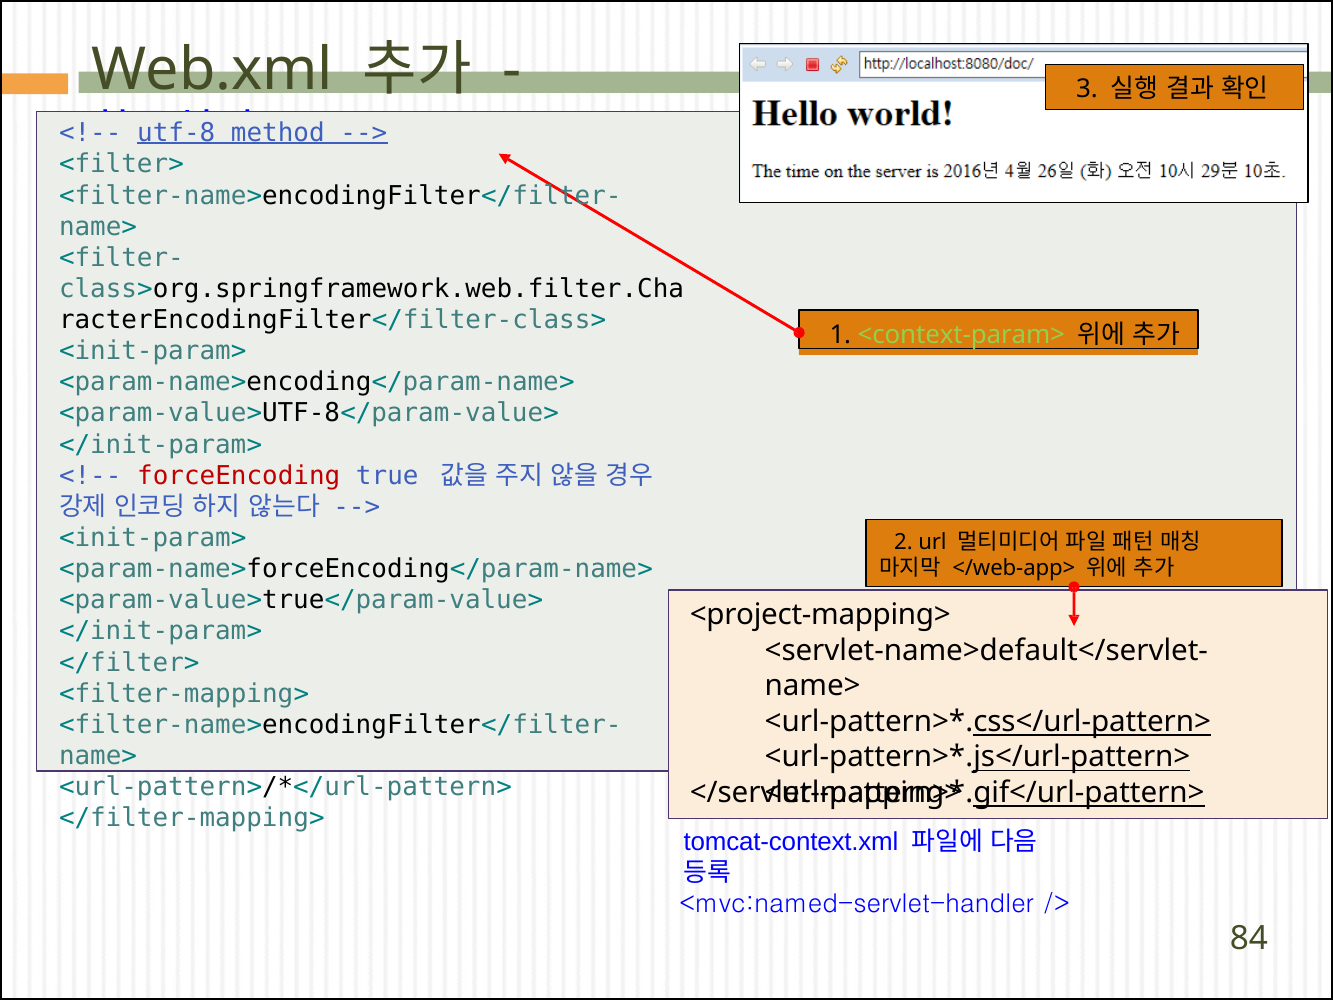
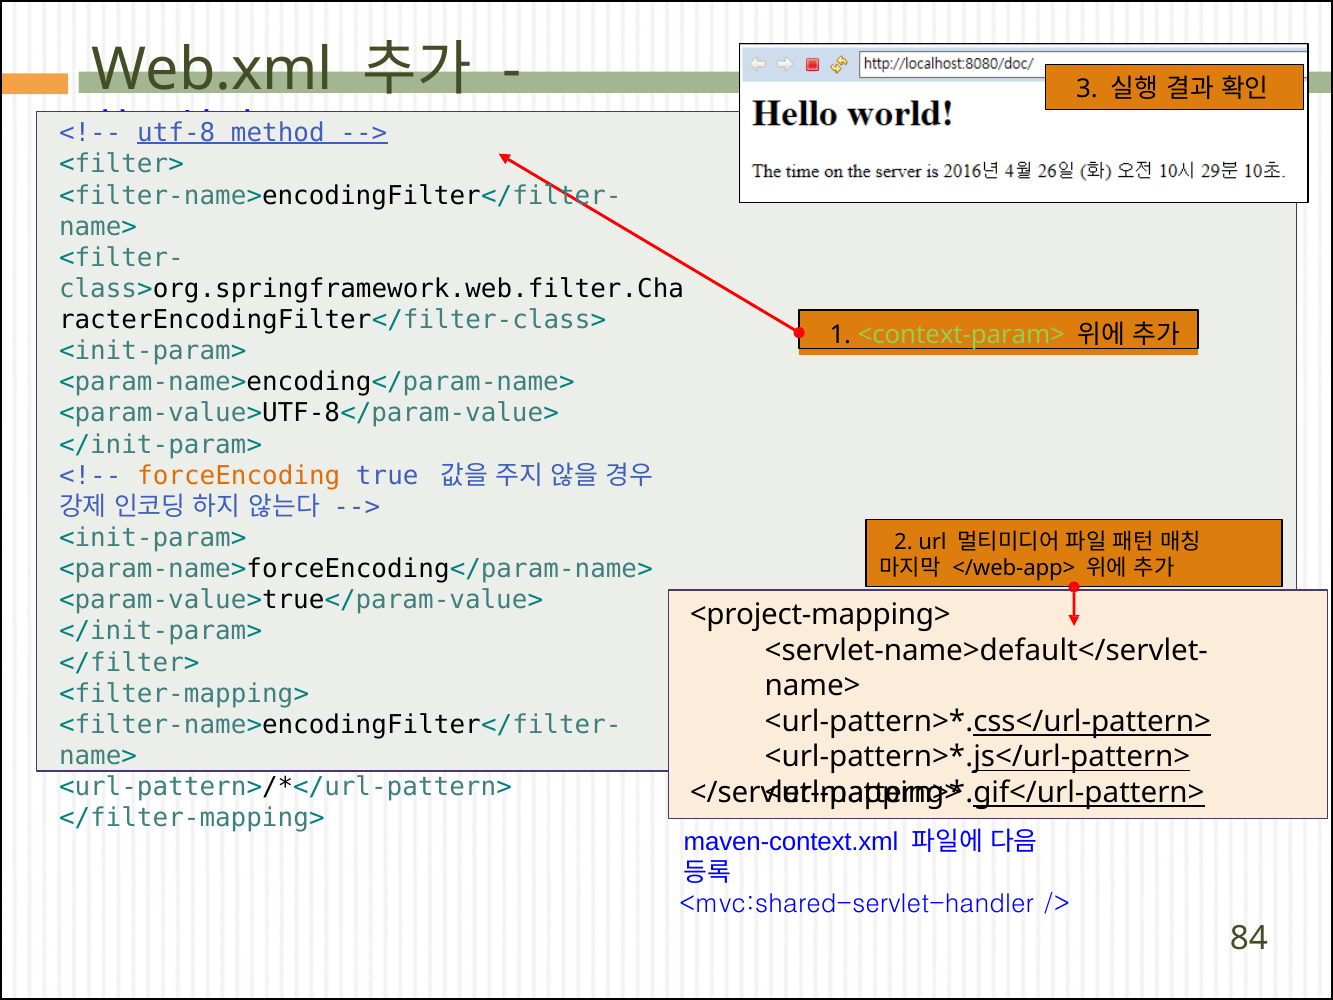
forceEncoding colour: red -> orange (239, 476)
tomcat-context.xml: tomcat-context.xml -> maven-context.xml (791, 842)
<mvc:named-servlet-handler: <mvc:named-servlet-handler -> <mvc:shared-servlet-handler (856, 904)
